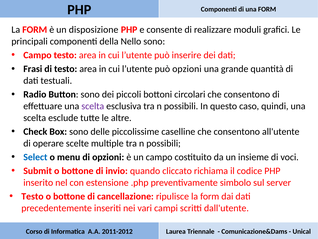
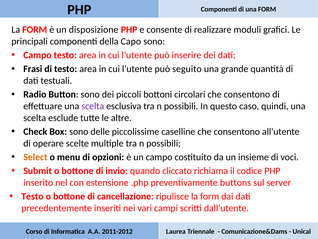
Nello: Nello -> Capo (131, 41)
può opzioni: opzioni -> seguito (187, 69)
Select colour: blue -> orange (35, 157)
simbolo: simbolo -> buttons (235, 182)
